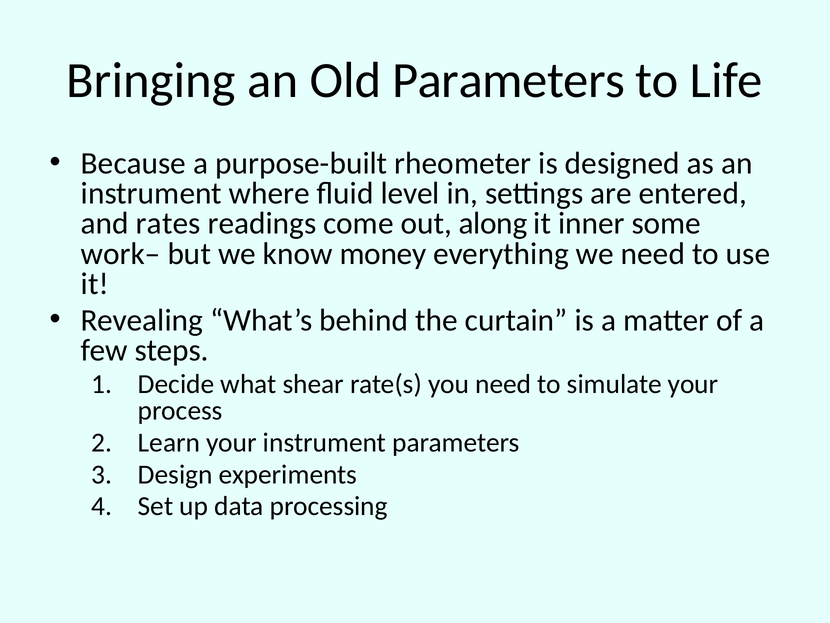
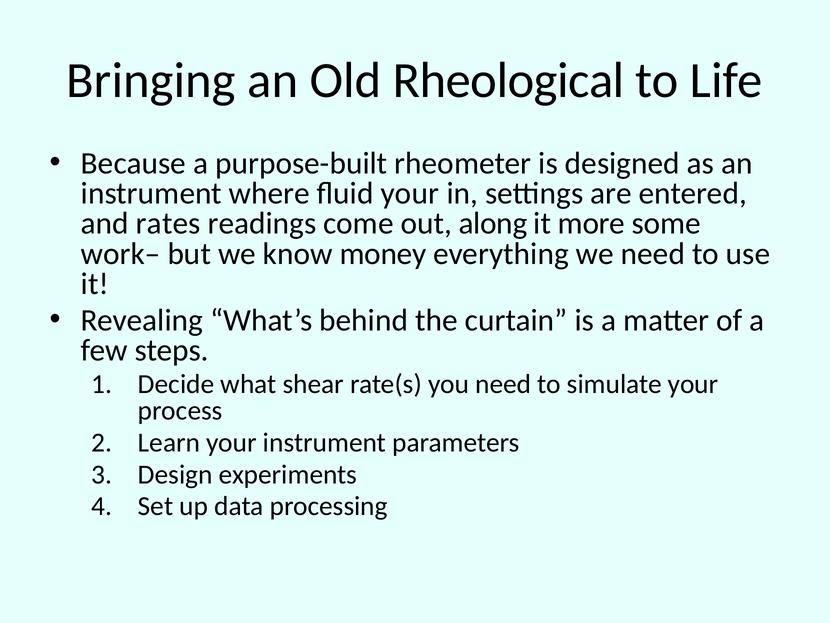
Old Parameters: Parameters -> Rheological (509, 80)
fluid level: level -> your (410, 193)
inner: inner -> more (592, 223)
